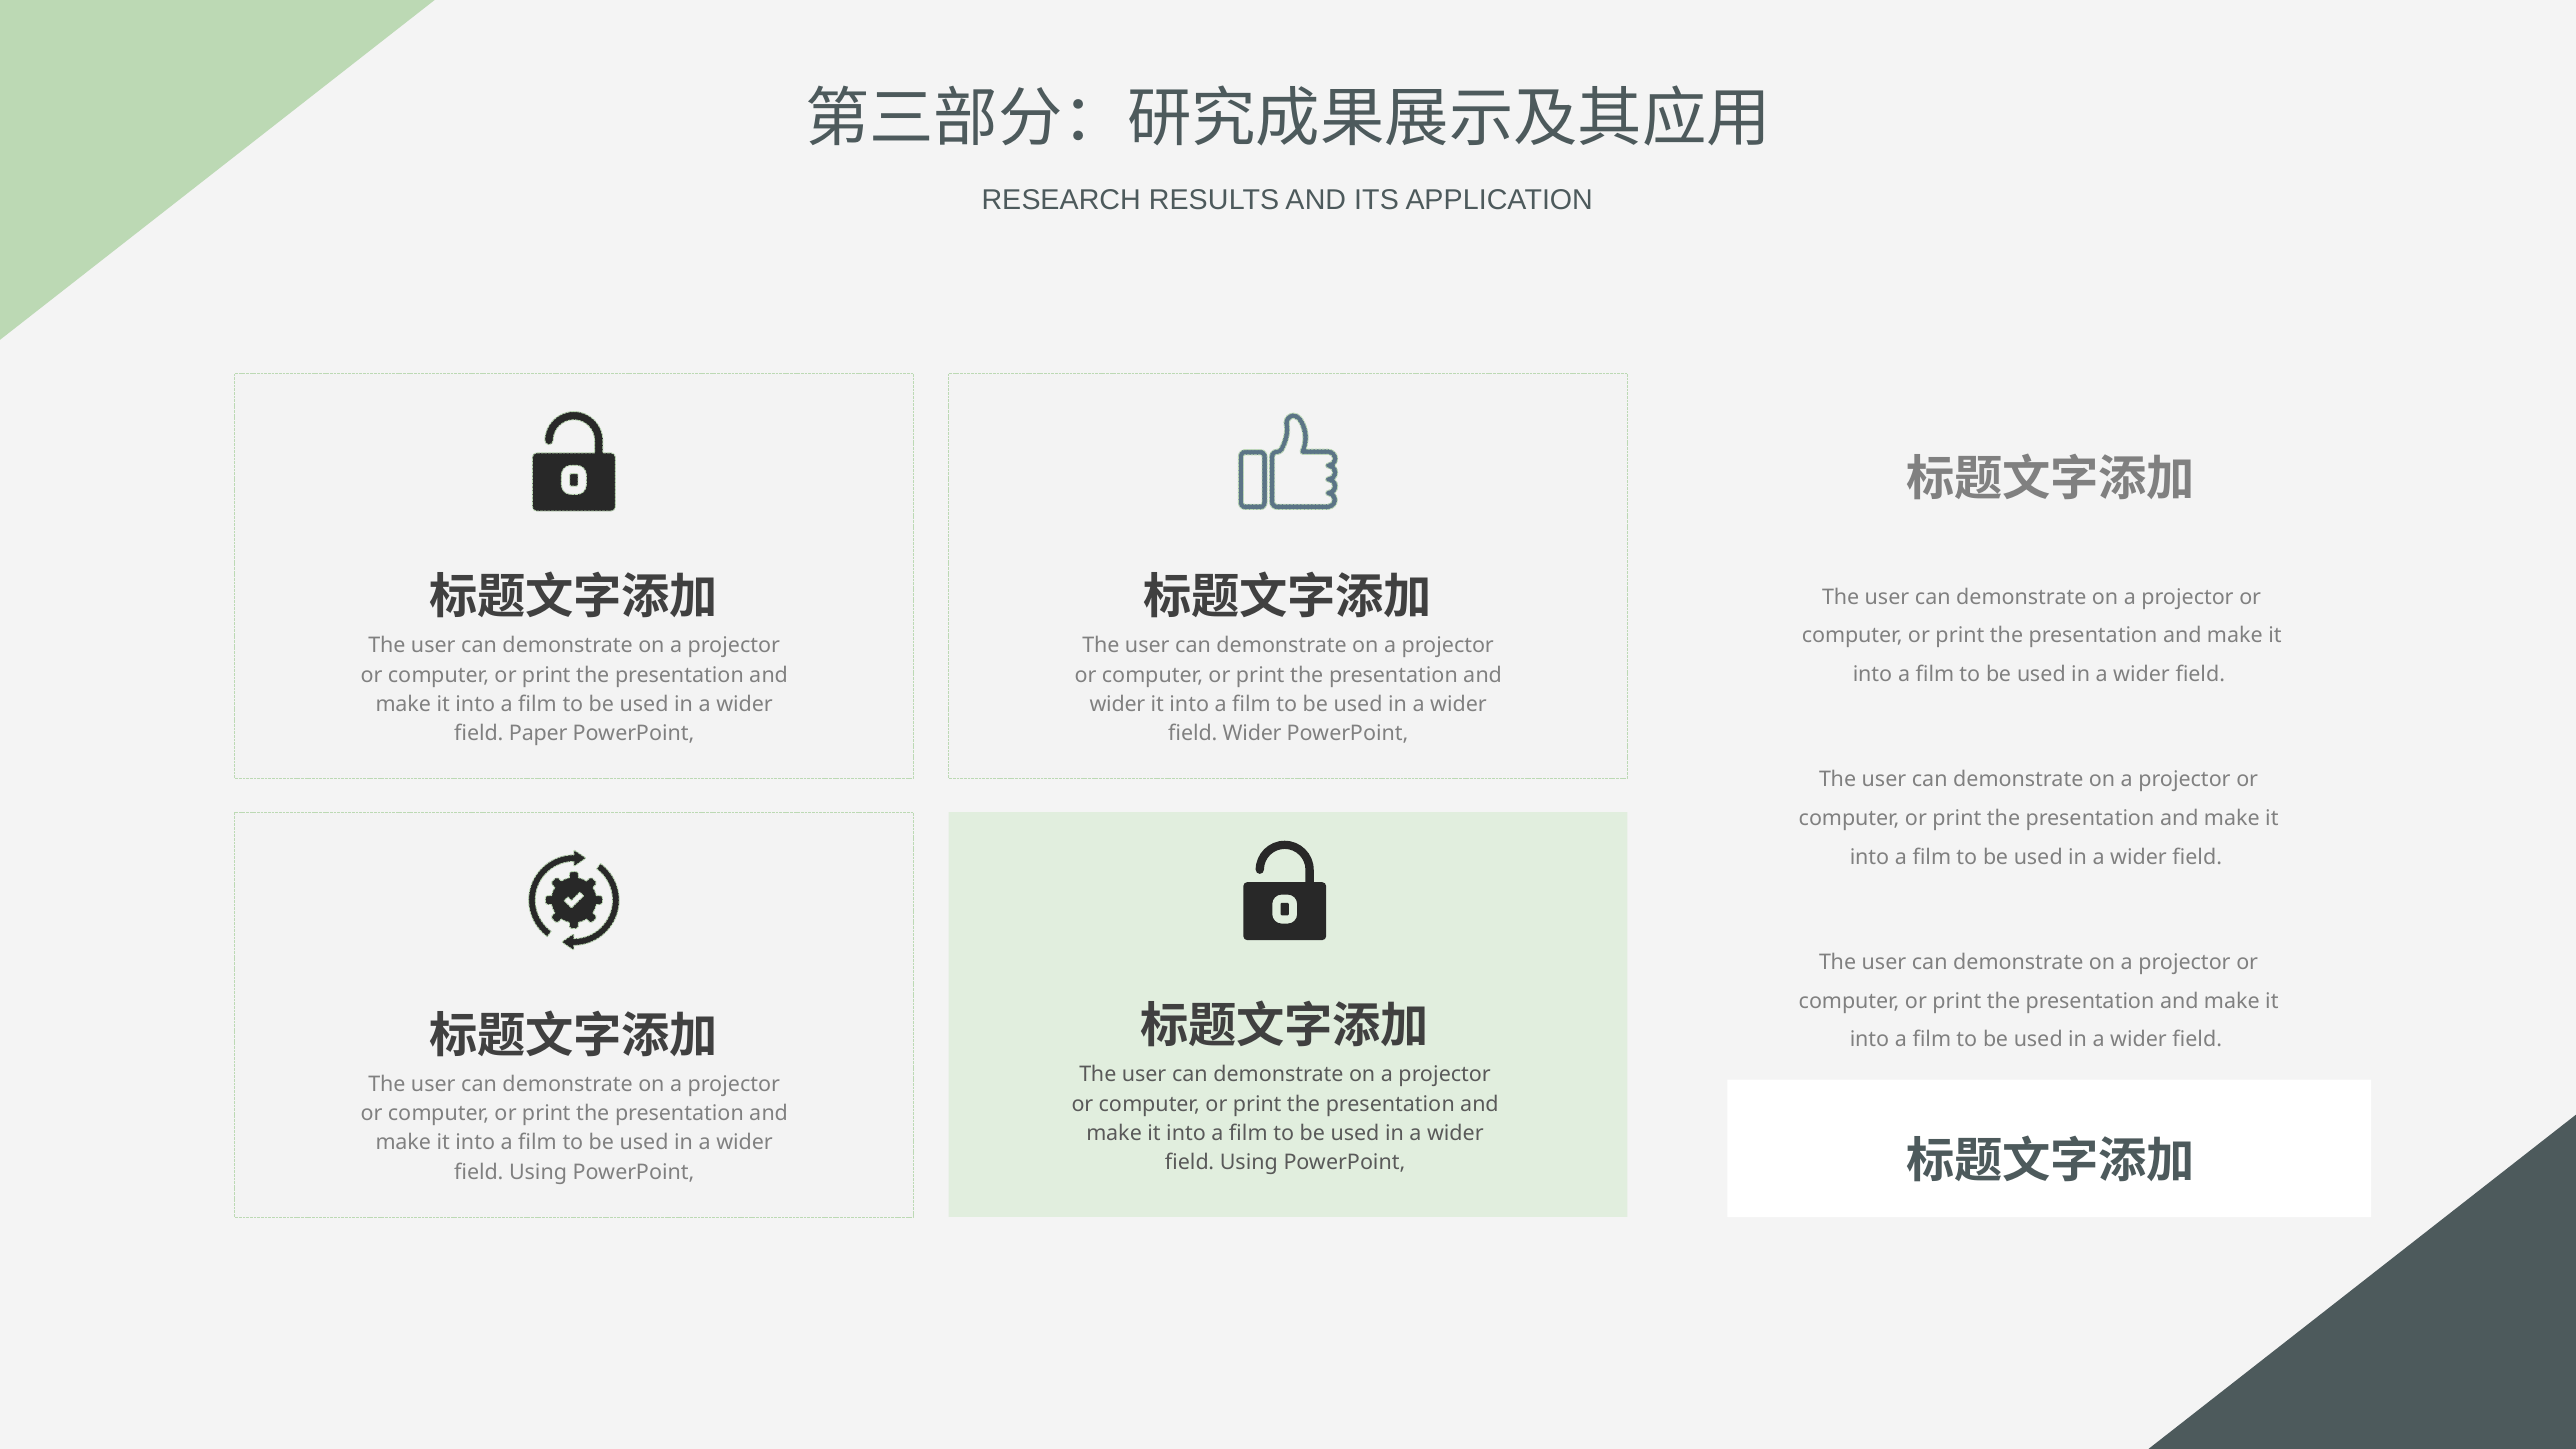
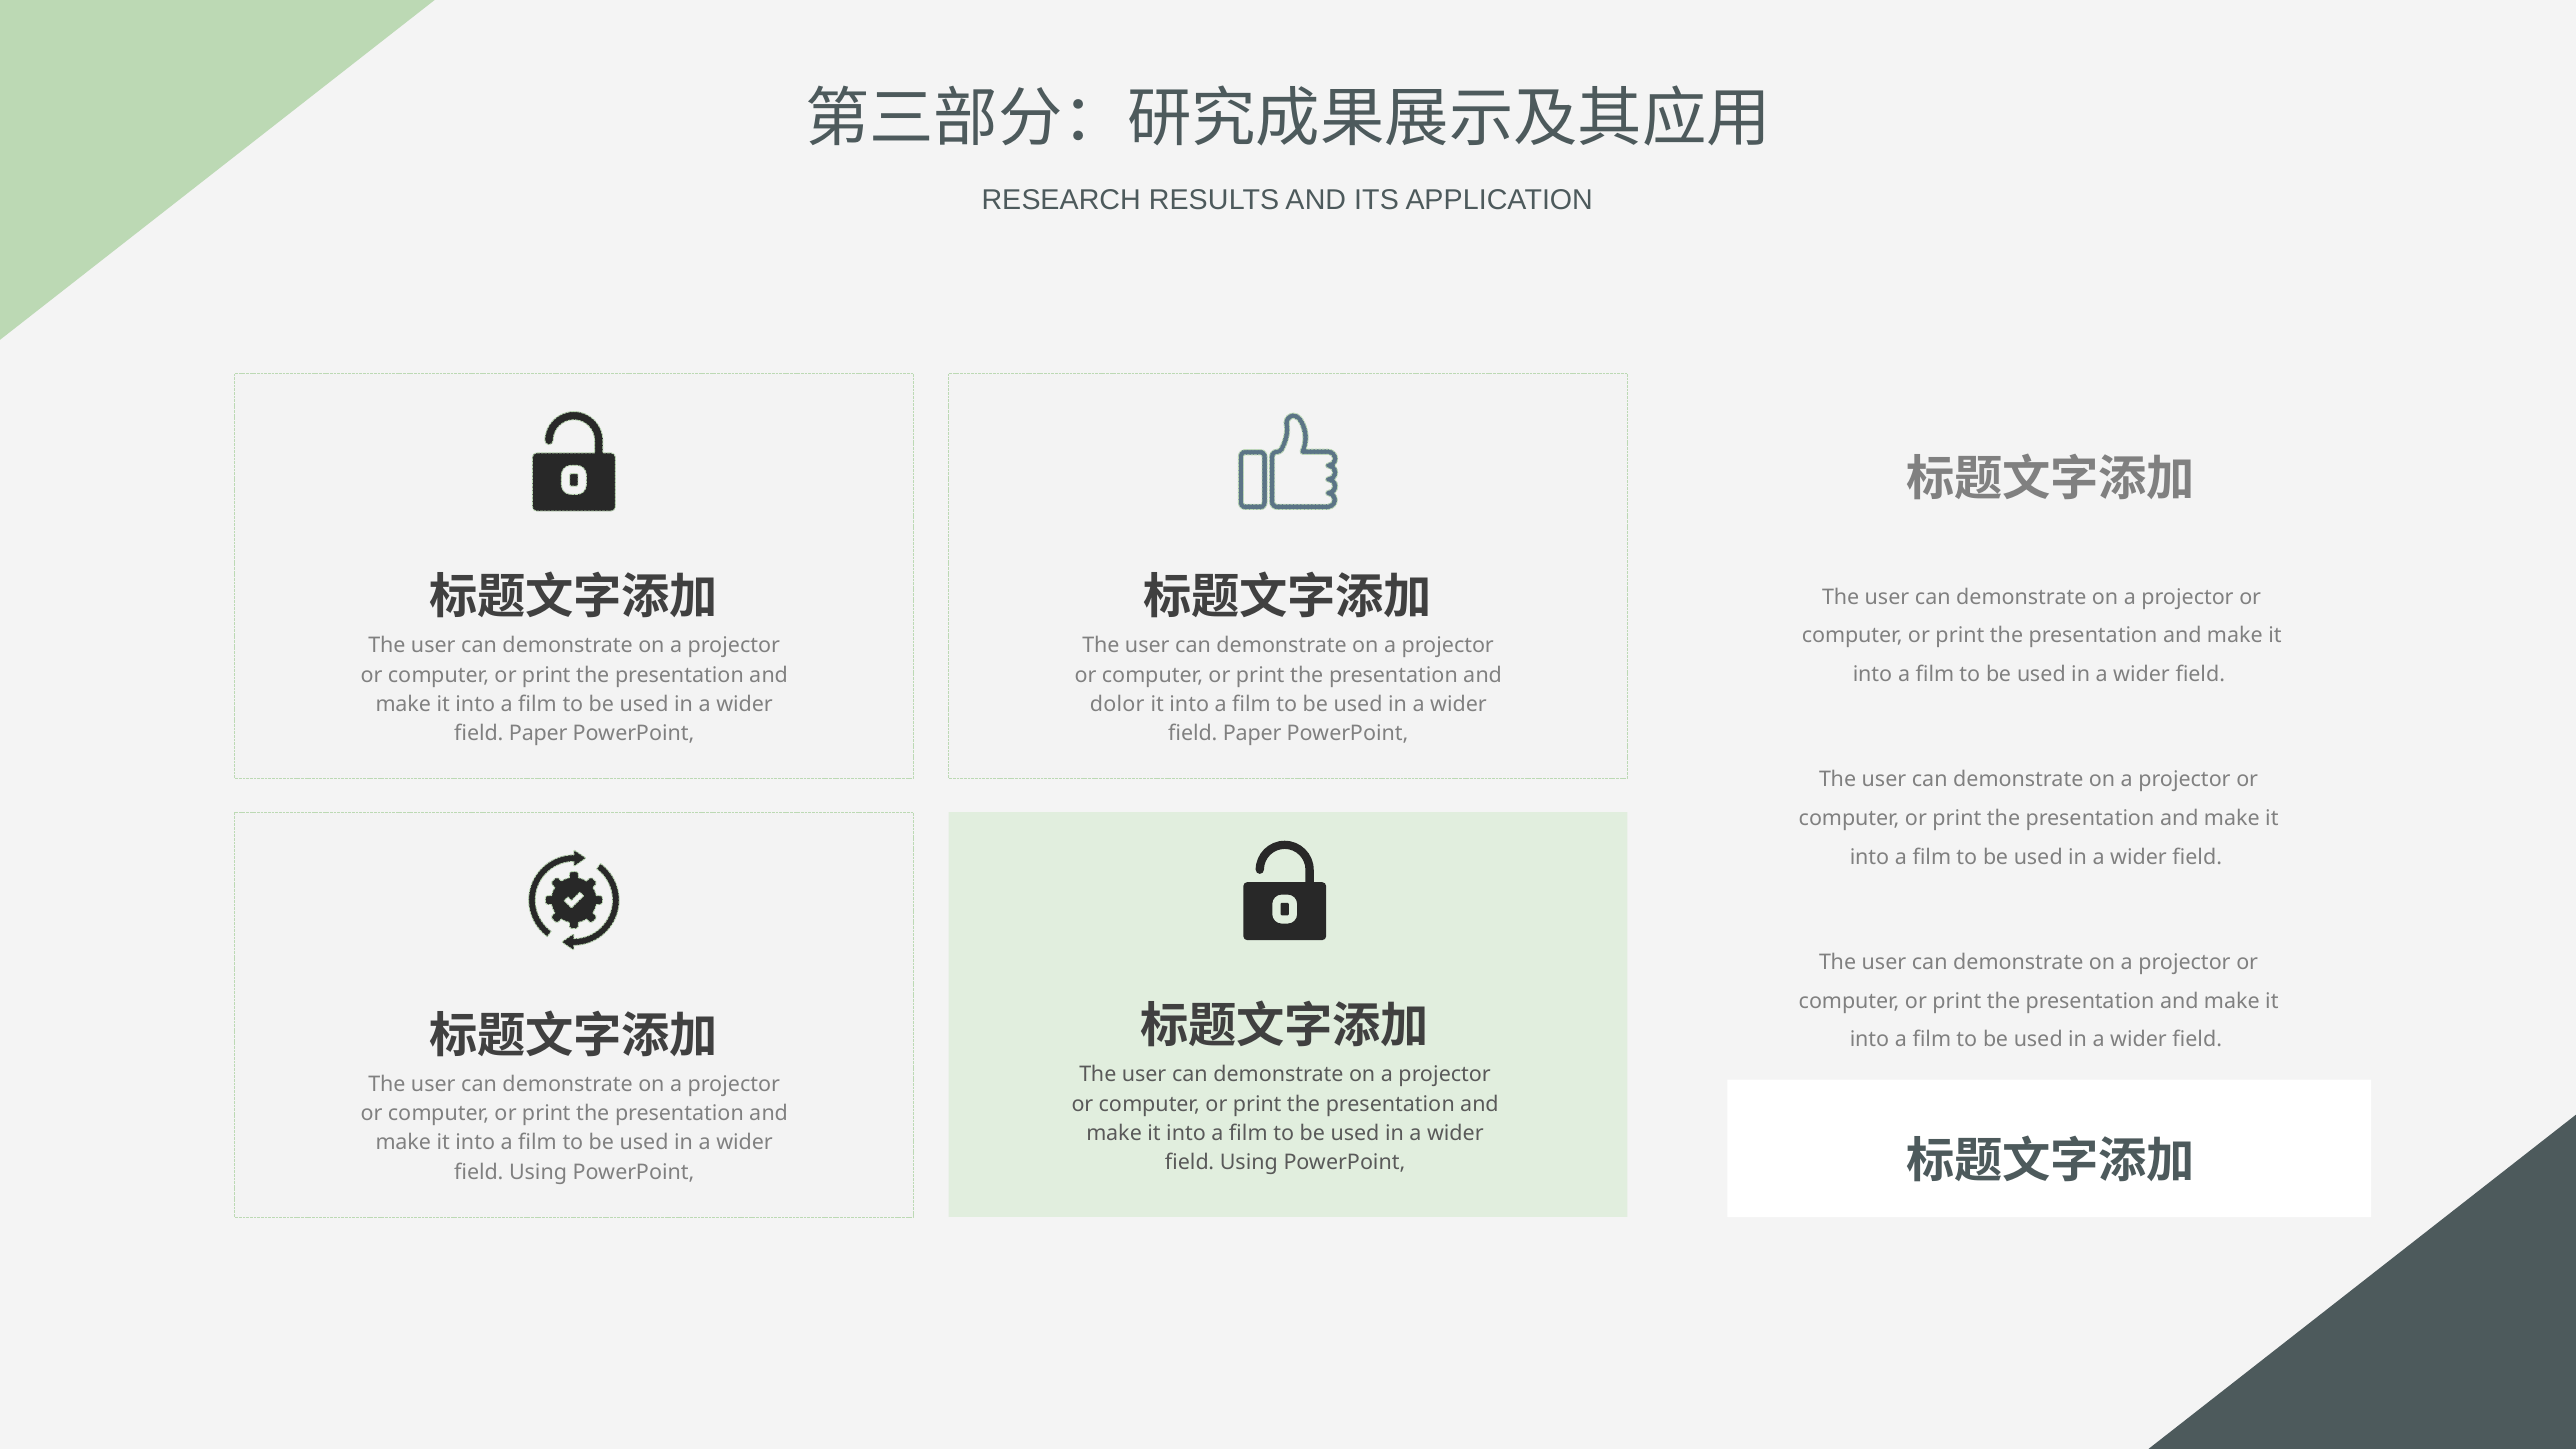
wider: wider -> dolor (1117, 704)
Wider: Wider -> Paper (1252, 734)
